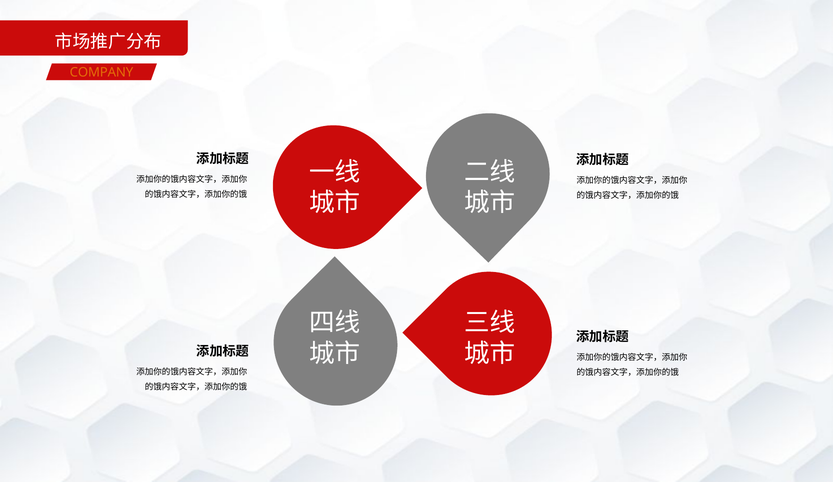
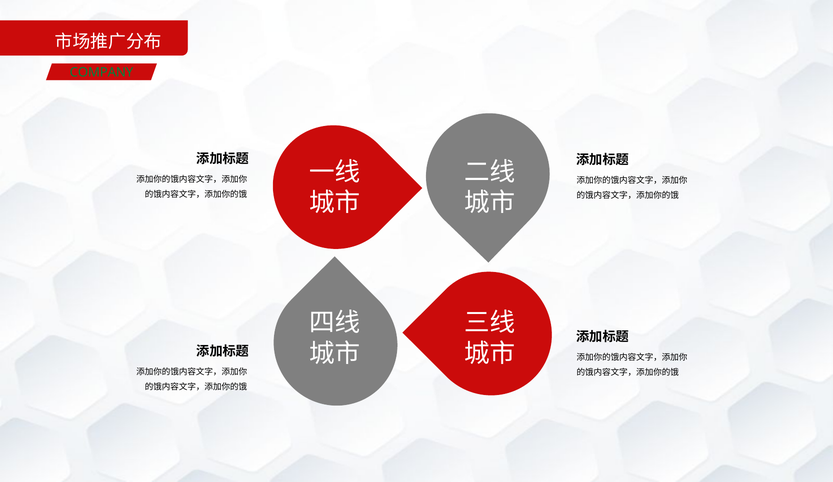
COMPANY colour: orange -> green (101, 73)
